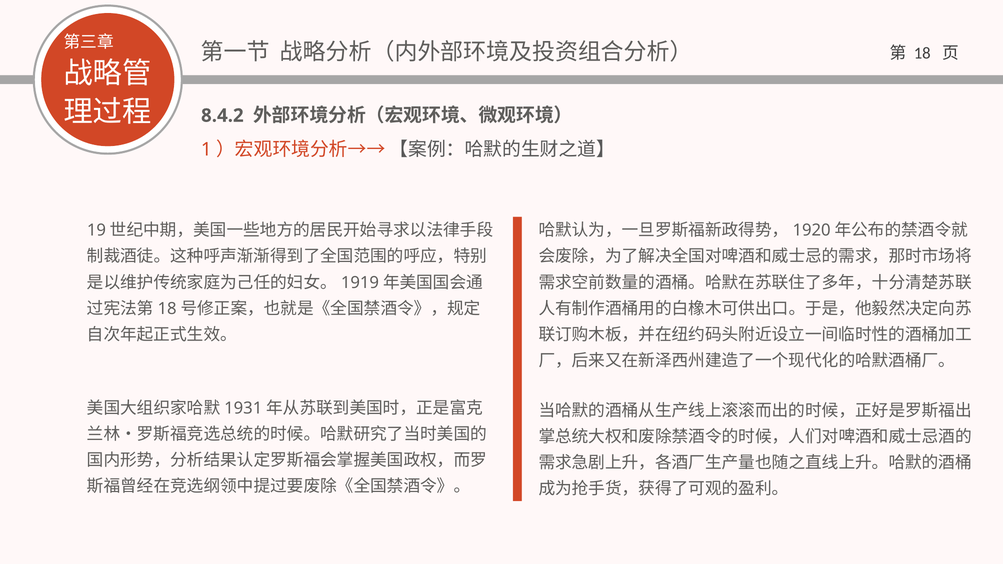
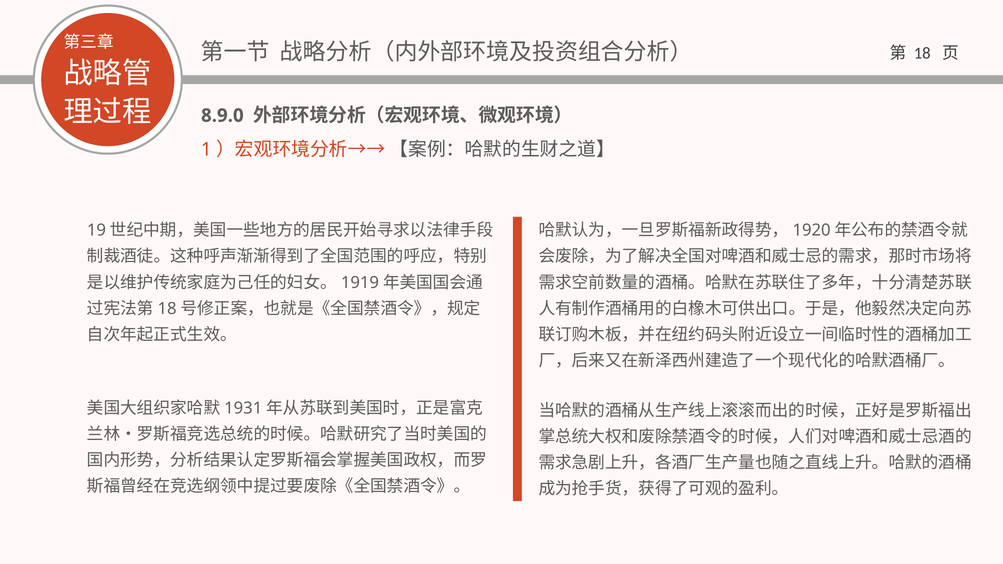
8.4.2: 8.4.2 -> 8.9.0 (222, 116)
